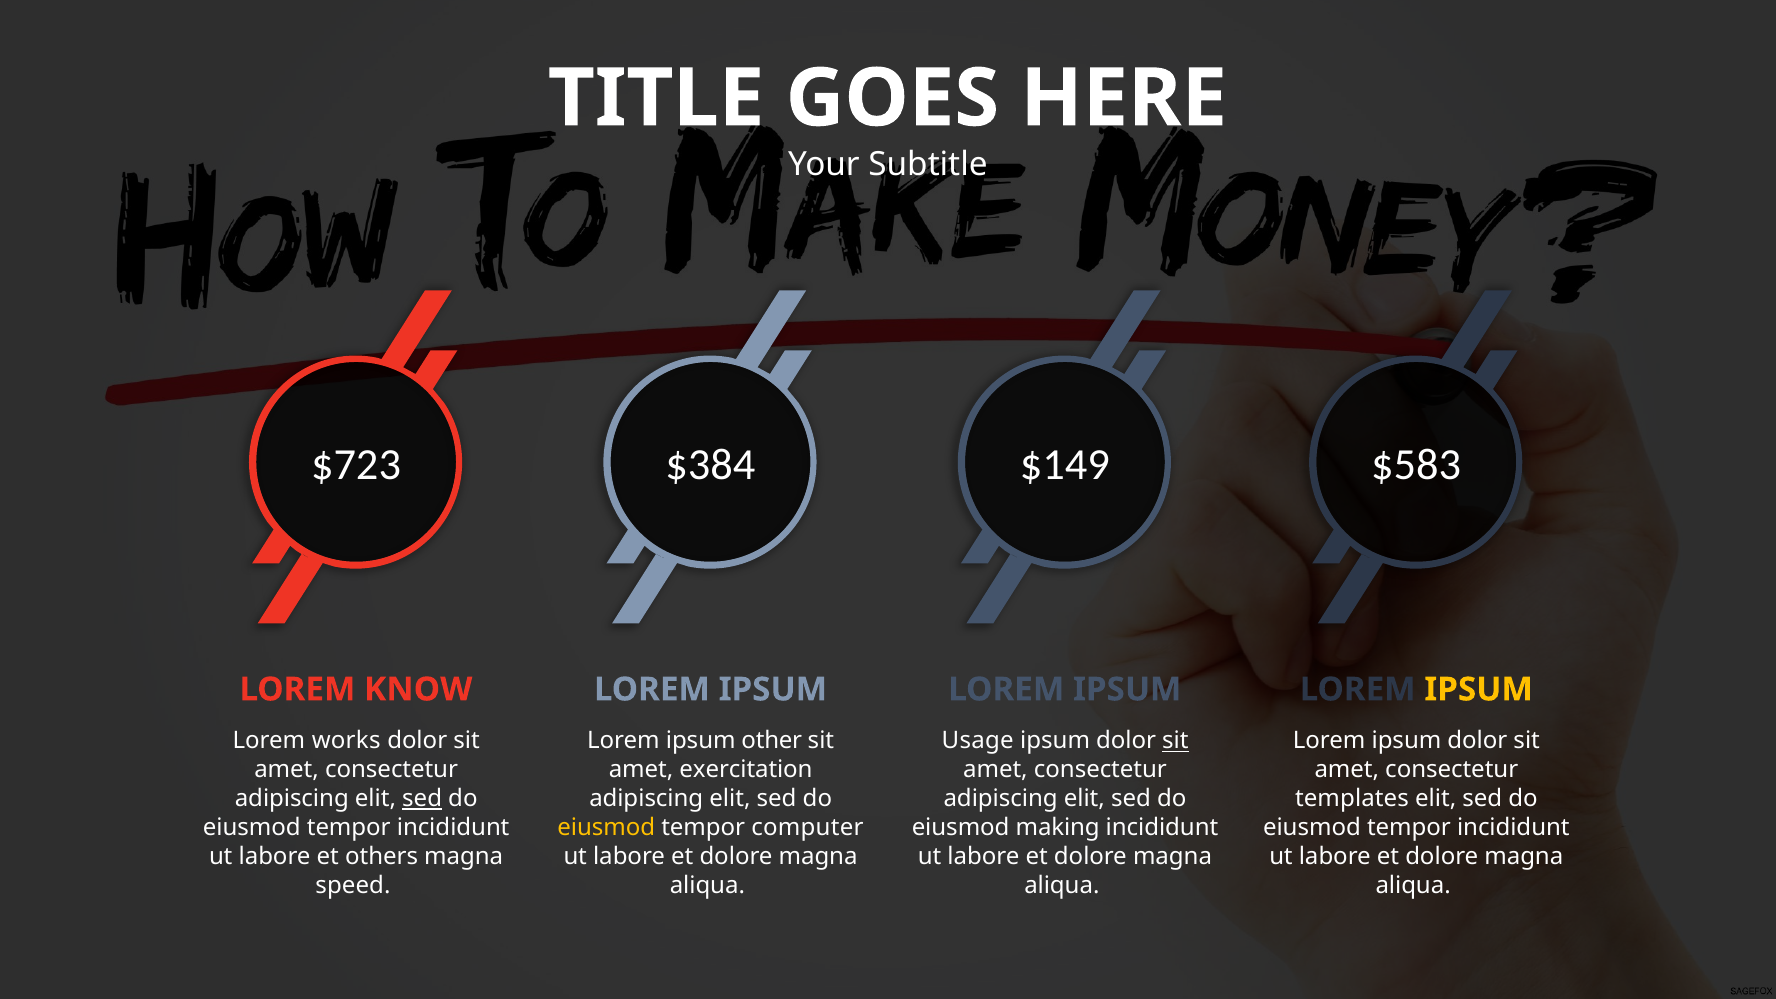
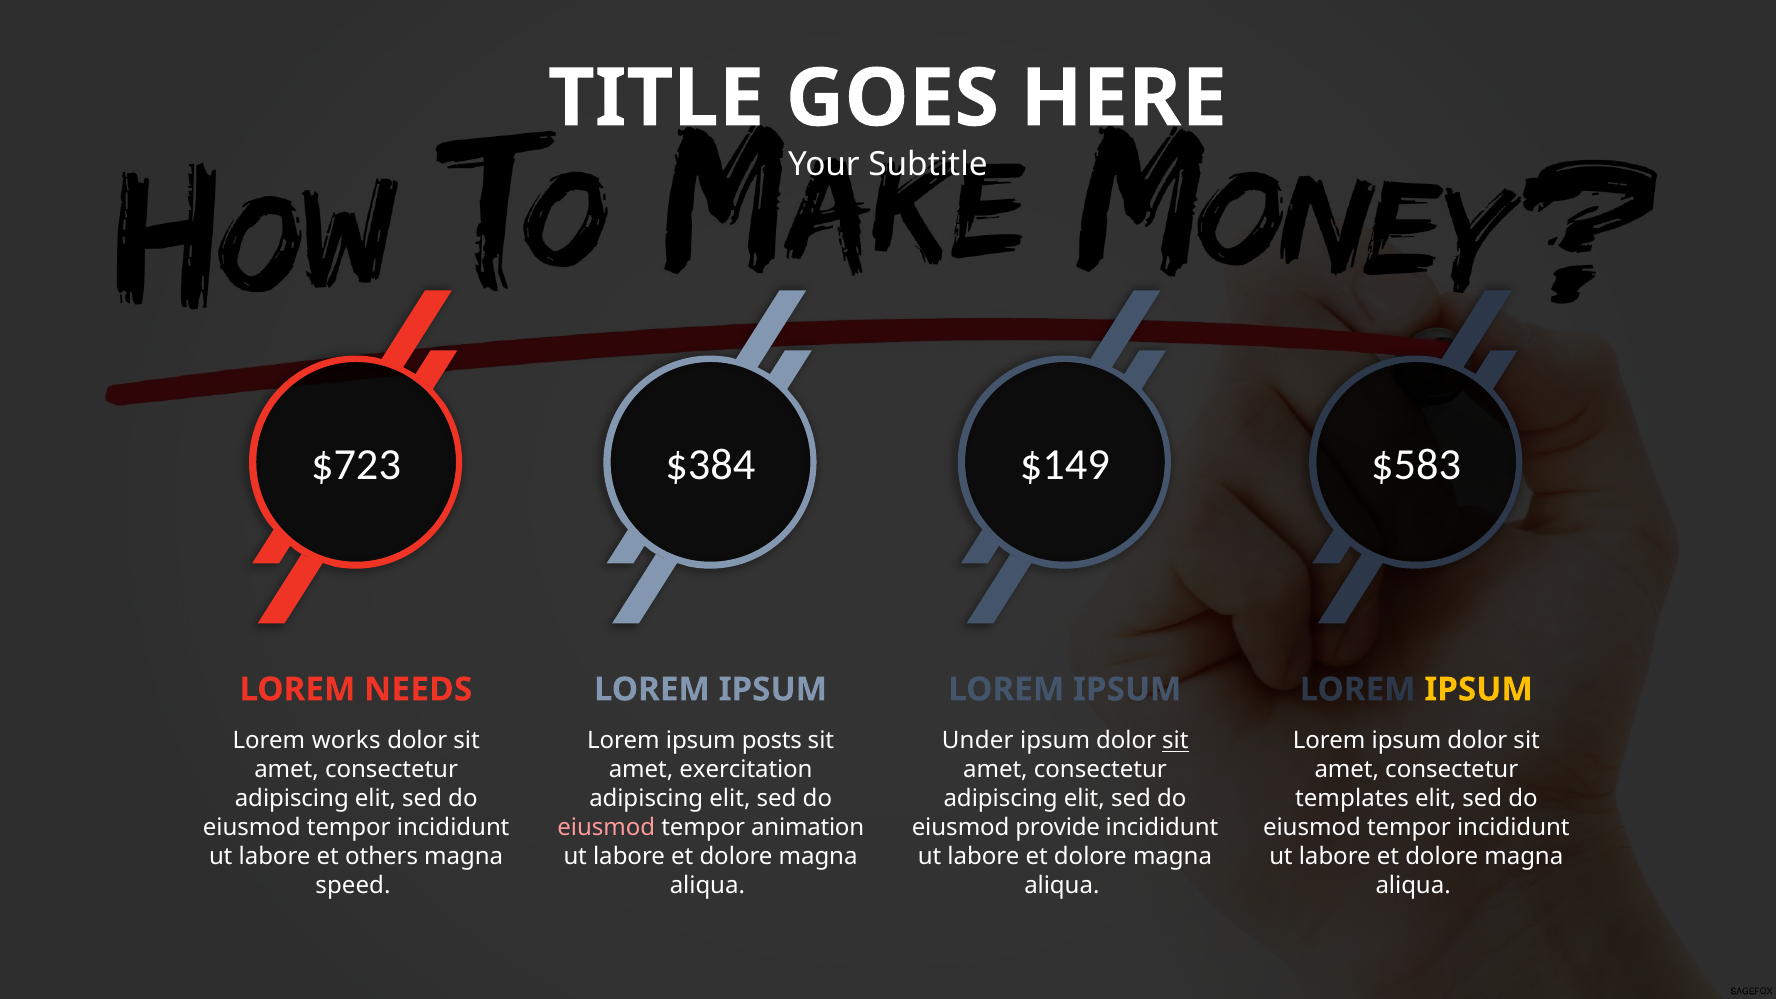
KNOW: KNOW -> NEEDS (418, 689)
other: other -> posts (772, 741)
Usage: Usage -> Under (978, 741)
sed underline: present -> none (422, 799)
eiusmod colour: yellow -> pink (606, 828)
computer: computer -> animation (808, 828)
making: making -> provide (1058, 828)
